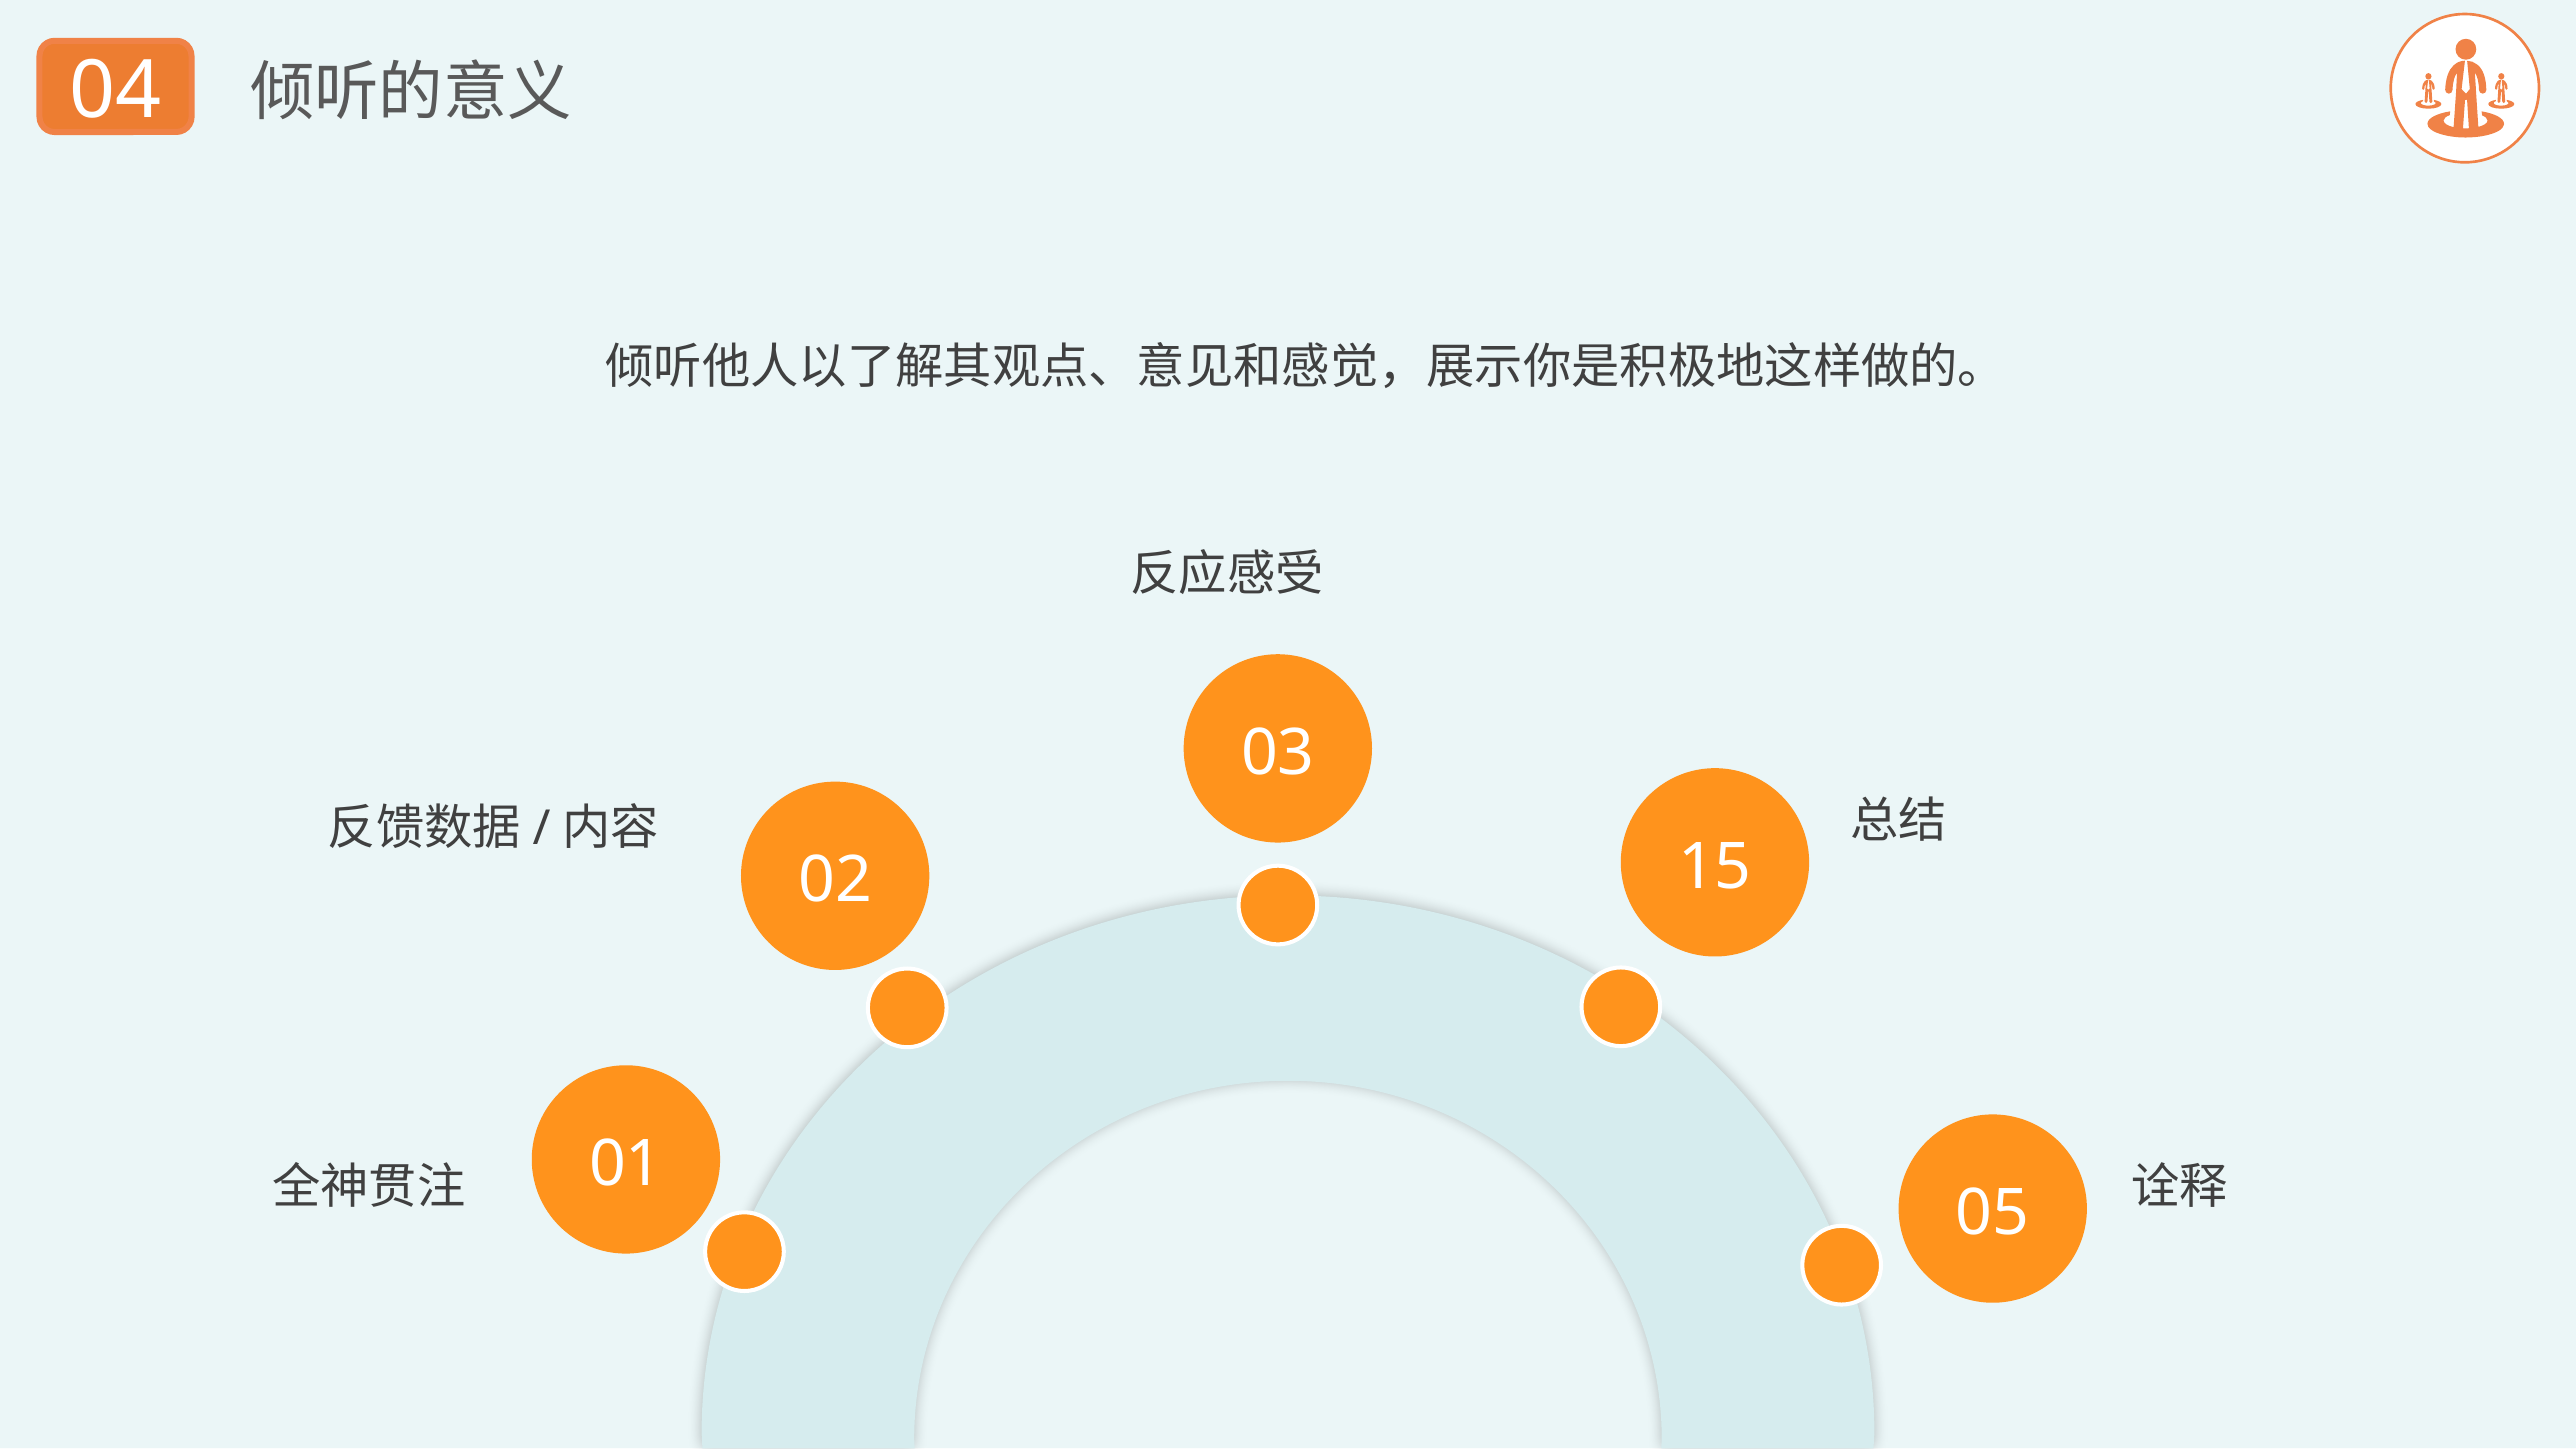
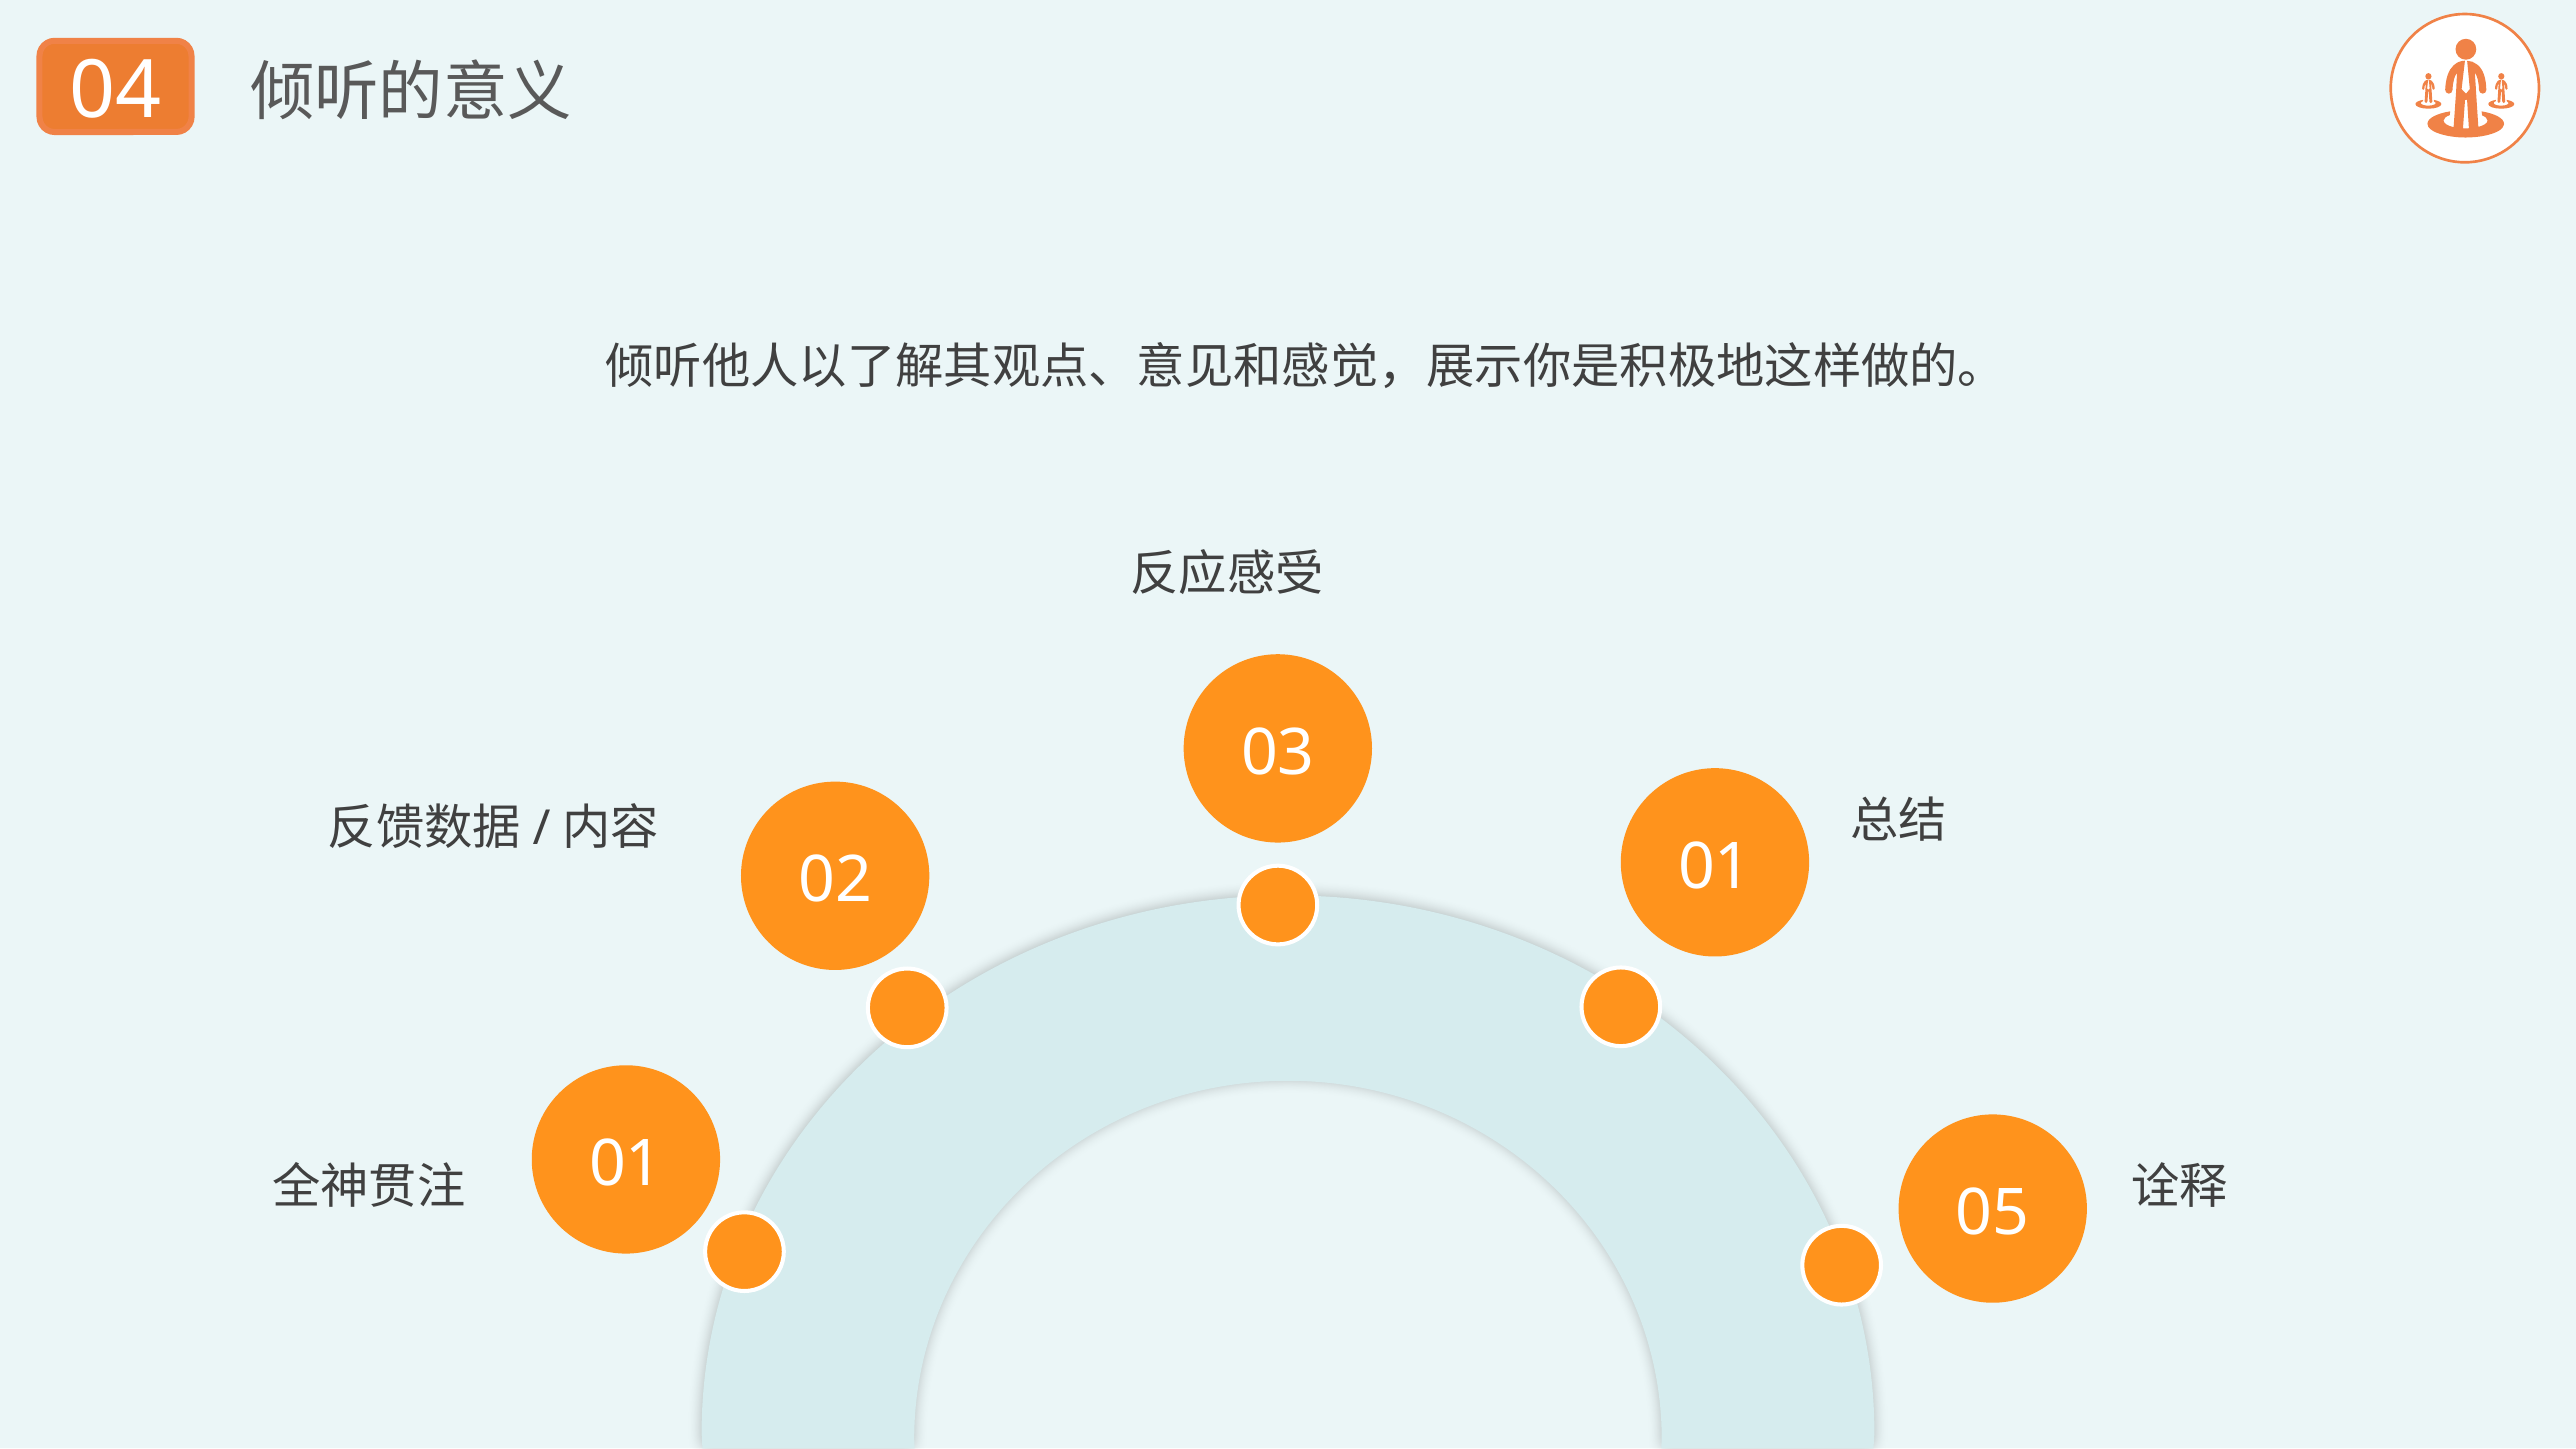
02 15: 15 -> 01 (1715, 867)
